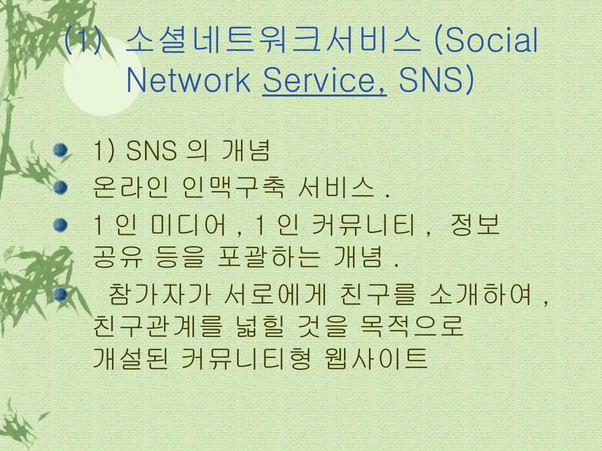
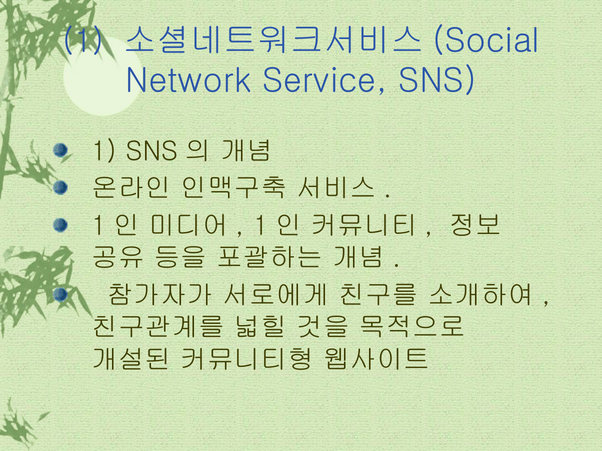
Service underline: present -> none (325, 81)
